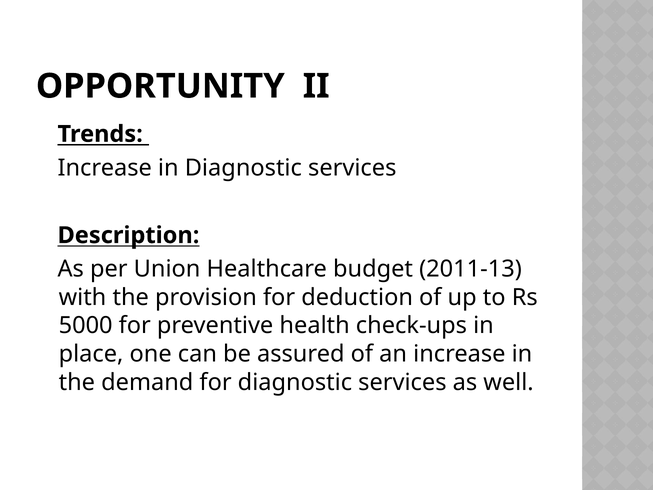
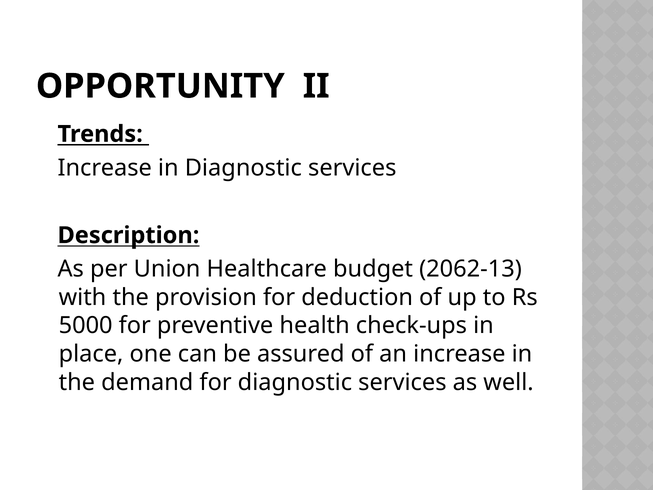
2011-13: 2011-13 -> 2062-13 (471, 269)
